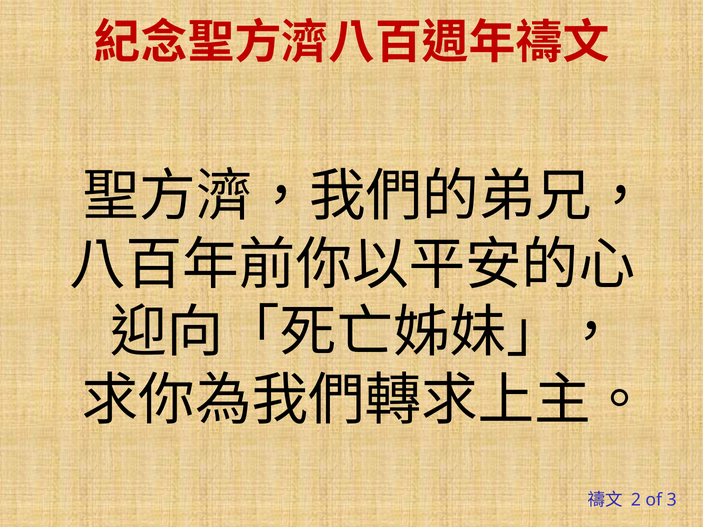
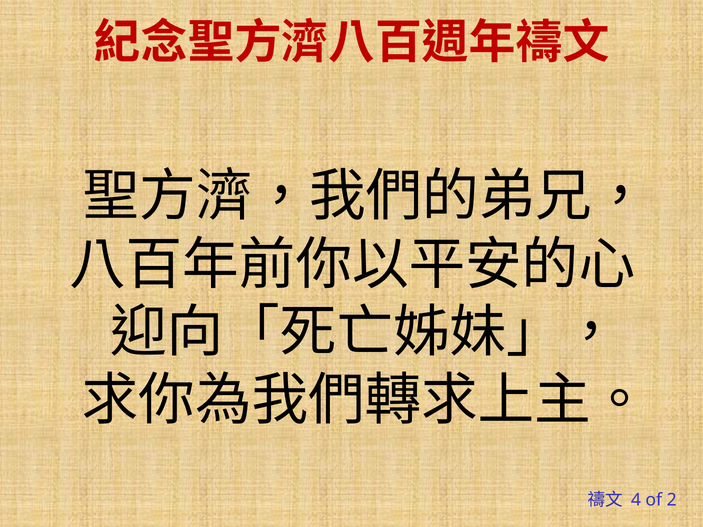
2: 2 -> 4 (636, 500)
3: 3 -> 2 (672, 500)
